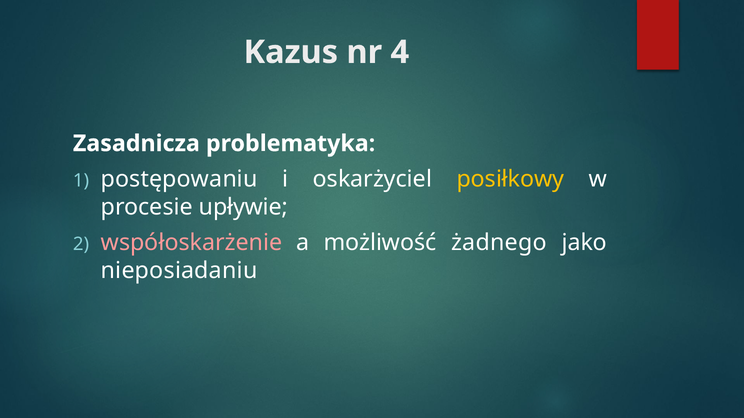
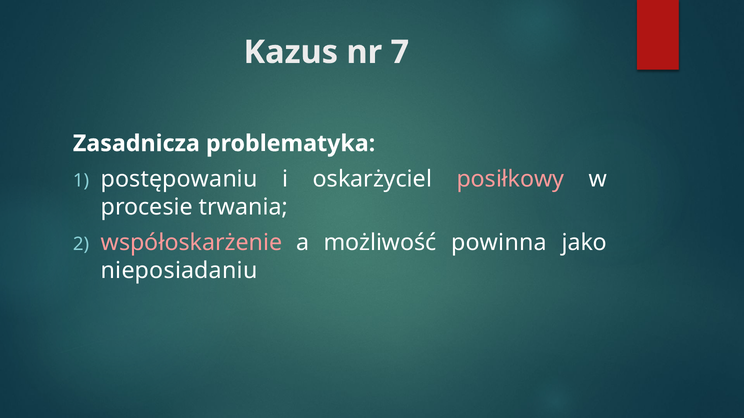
4: 4 -> 7 (400, 52)
posiłkowy colour: yellow -> pink (510, 179)
upływie: upływie -> trwania (243, 207)
żadnego: żadnego -> powinna (499, 243)
